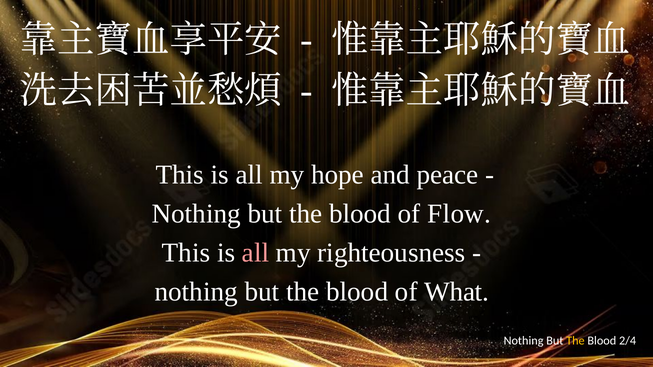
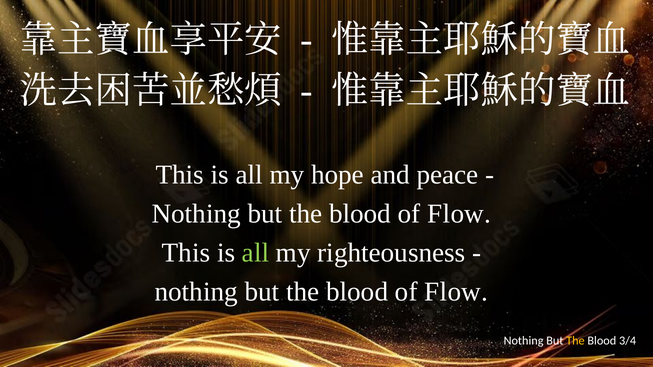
all colour: pink -> light green (256, 253)
What: What -> Flow (456, 292)
2/4: 2/4 -> 3/4 (628, 341)
